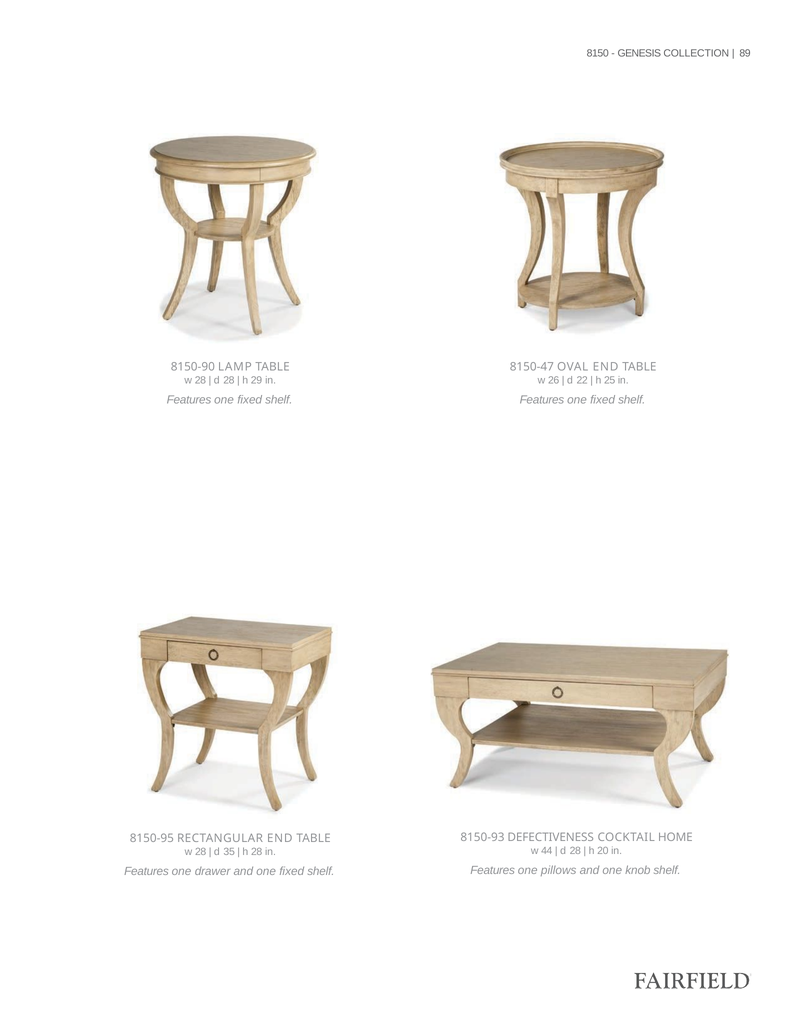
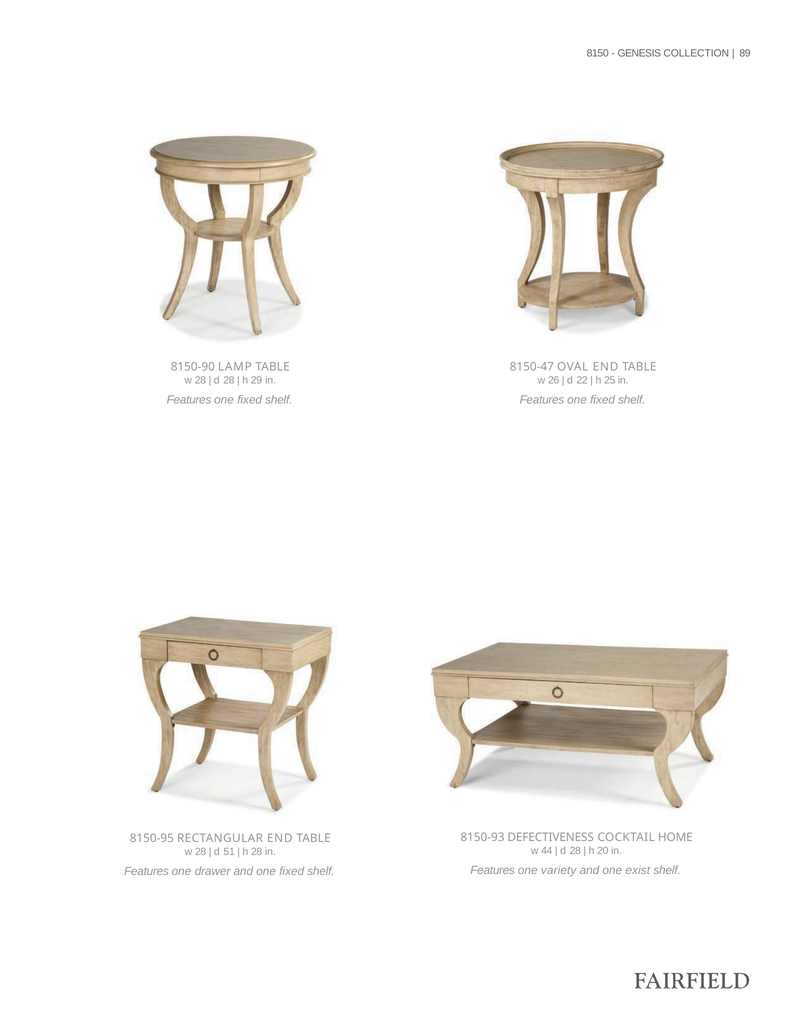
35: 35 -> 51 (229, 852)
pillows: pillows -> variety (559, 871)
knob: knob -> exist (638, 871)
